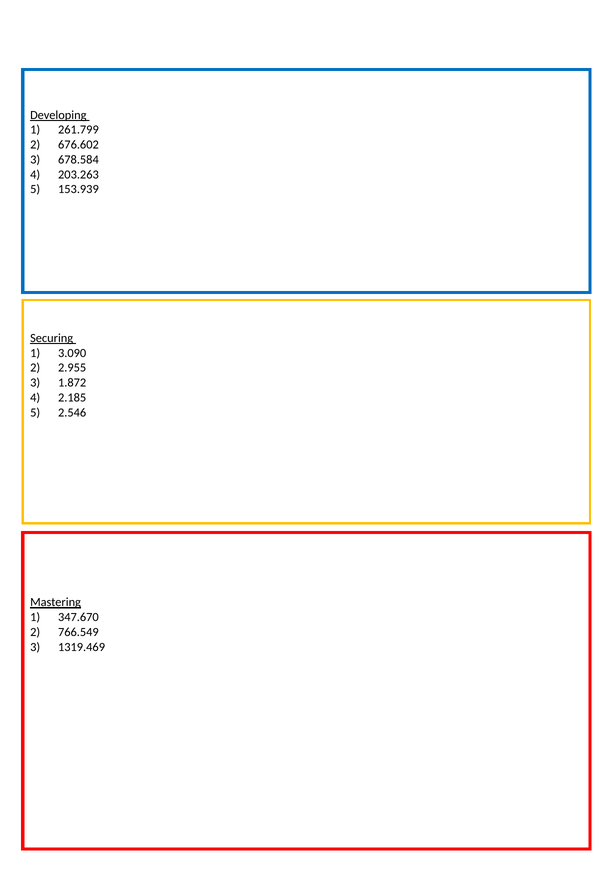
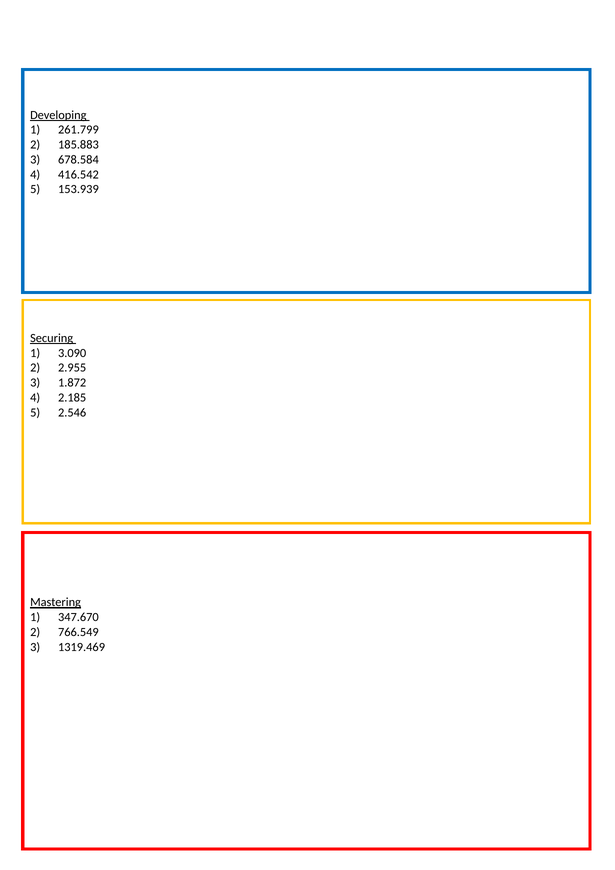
676.602: 676.602 -> 185.883 (78, 145)
203.263: 203.263 -> 416.542 (78, 174)
